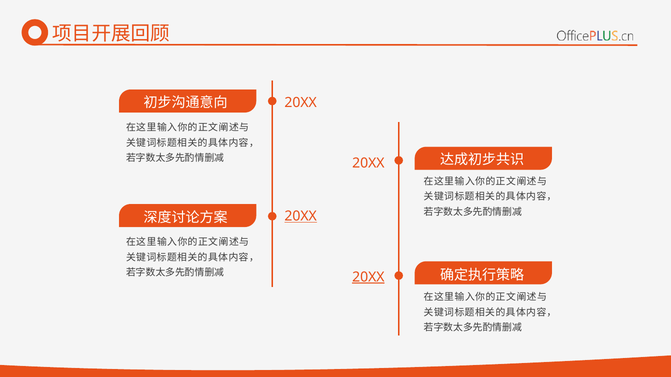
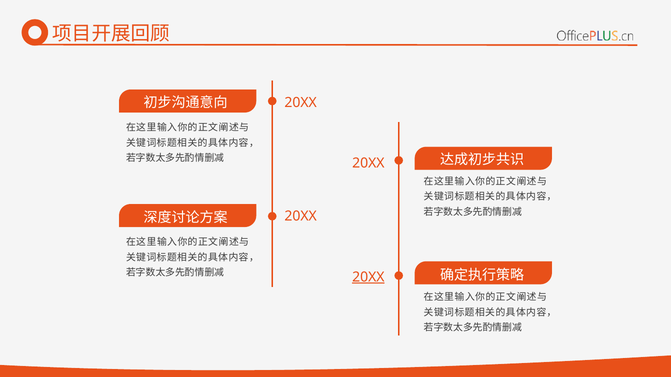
20XX underline: present -> none (301, 216)
